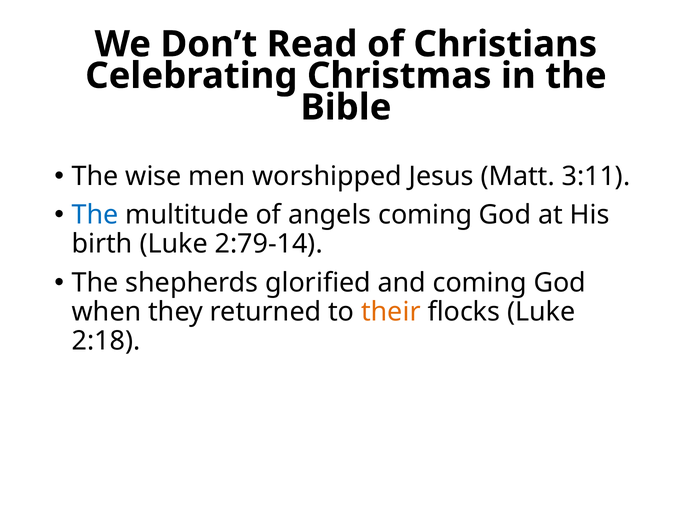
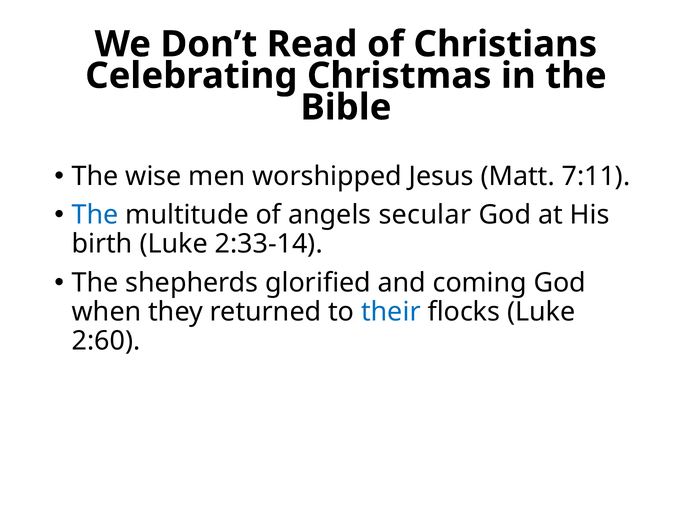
3:11: 3:11 -> 7:11 (596, 176)
angels coming: coming -> secular (425, 215)
2:79-14: 2:79-14 -> 2:33-14 (269, 244)
their colour: orange -> blue (391, 312)
2:18: 2:18 -> 2:60 (106, 341)
